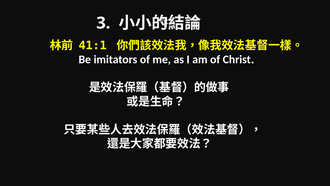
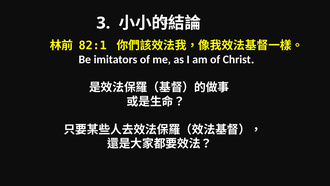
41:1: 41:1 -> 82:1 (93, 45)
